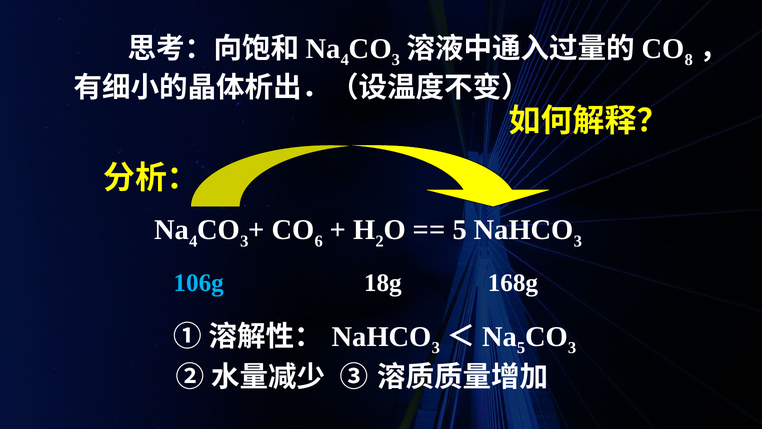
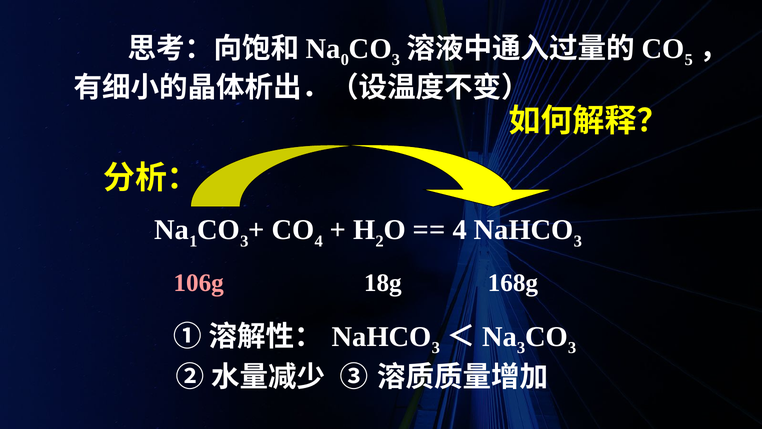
4: 4 -> 0 (345, 60)
8: 8 -> 5 (689, 60)
4: 4 -> 1 (193, 241)
6: 6 -> 4 (319, 241)
5: 5 -> 4 (460, 230)
106g colour: light blue -> pink (199, 283)
5: 5 -> 3 (521, 347)
